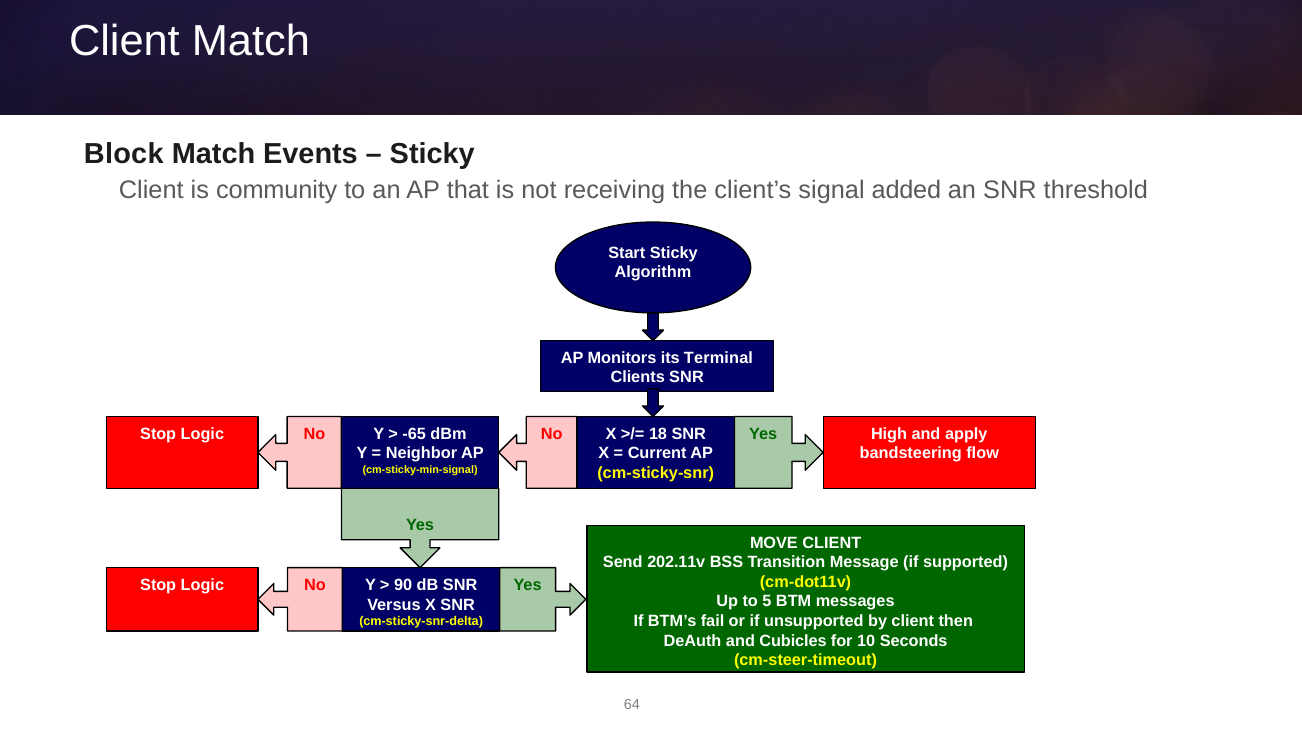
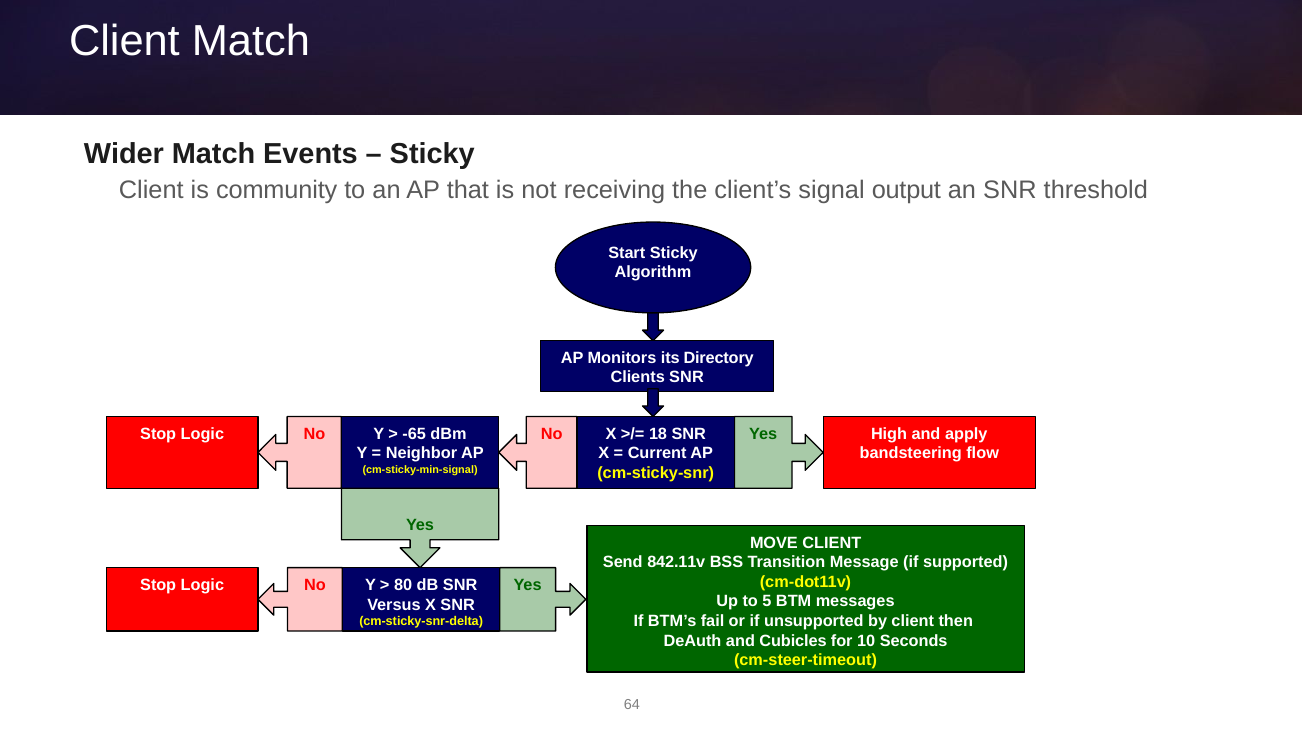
Block: Block -> Wider (124, 154)
added: added -> output (906, 190)
Terminal: Terminal -> Directory (719, 358)
202.11v: 202.11v -> 842.11v (676, 563)
90: 90 -> 80 (403, 585)
